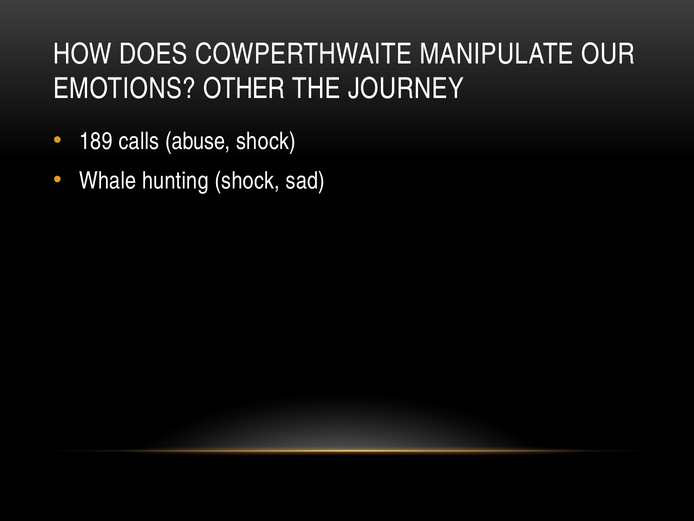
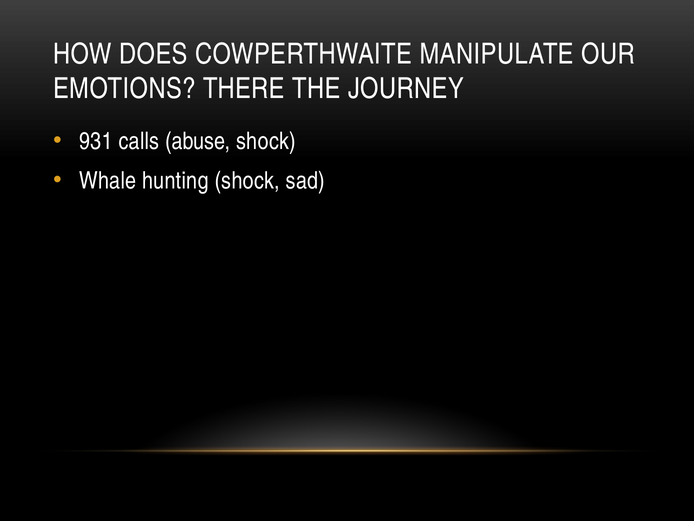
OTHER: OTHER -> THERE (244, 89)
189: 189 -> 931 (96, 141)
